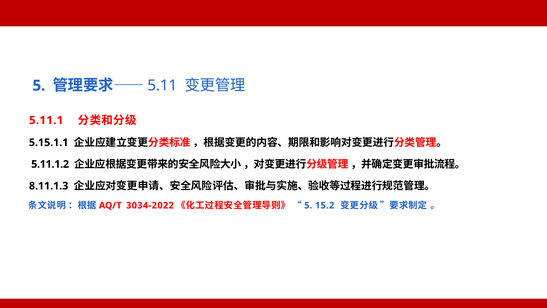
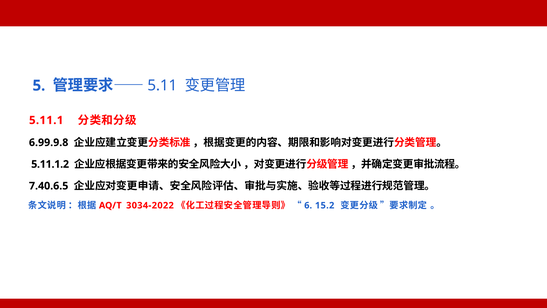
5.15.1.1: 5.15.1.1 -> 6.99.9.8 (49, 142)
8.11.1.3: 8.11.1.3 -> 7.40.6.5 (49, 186)
5: 5 -> 6 (308, 205)
